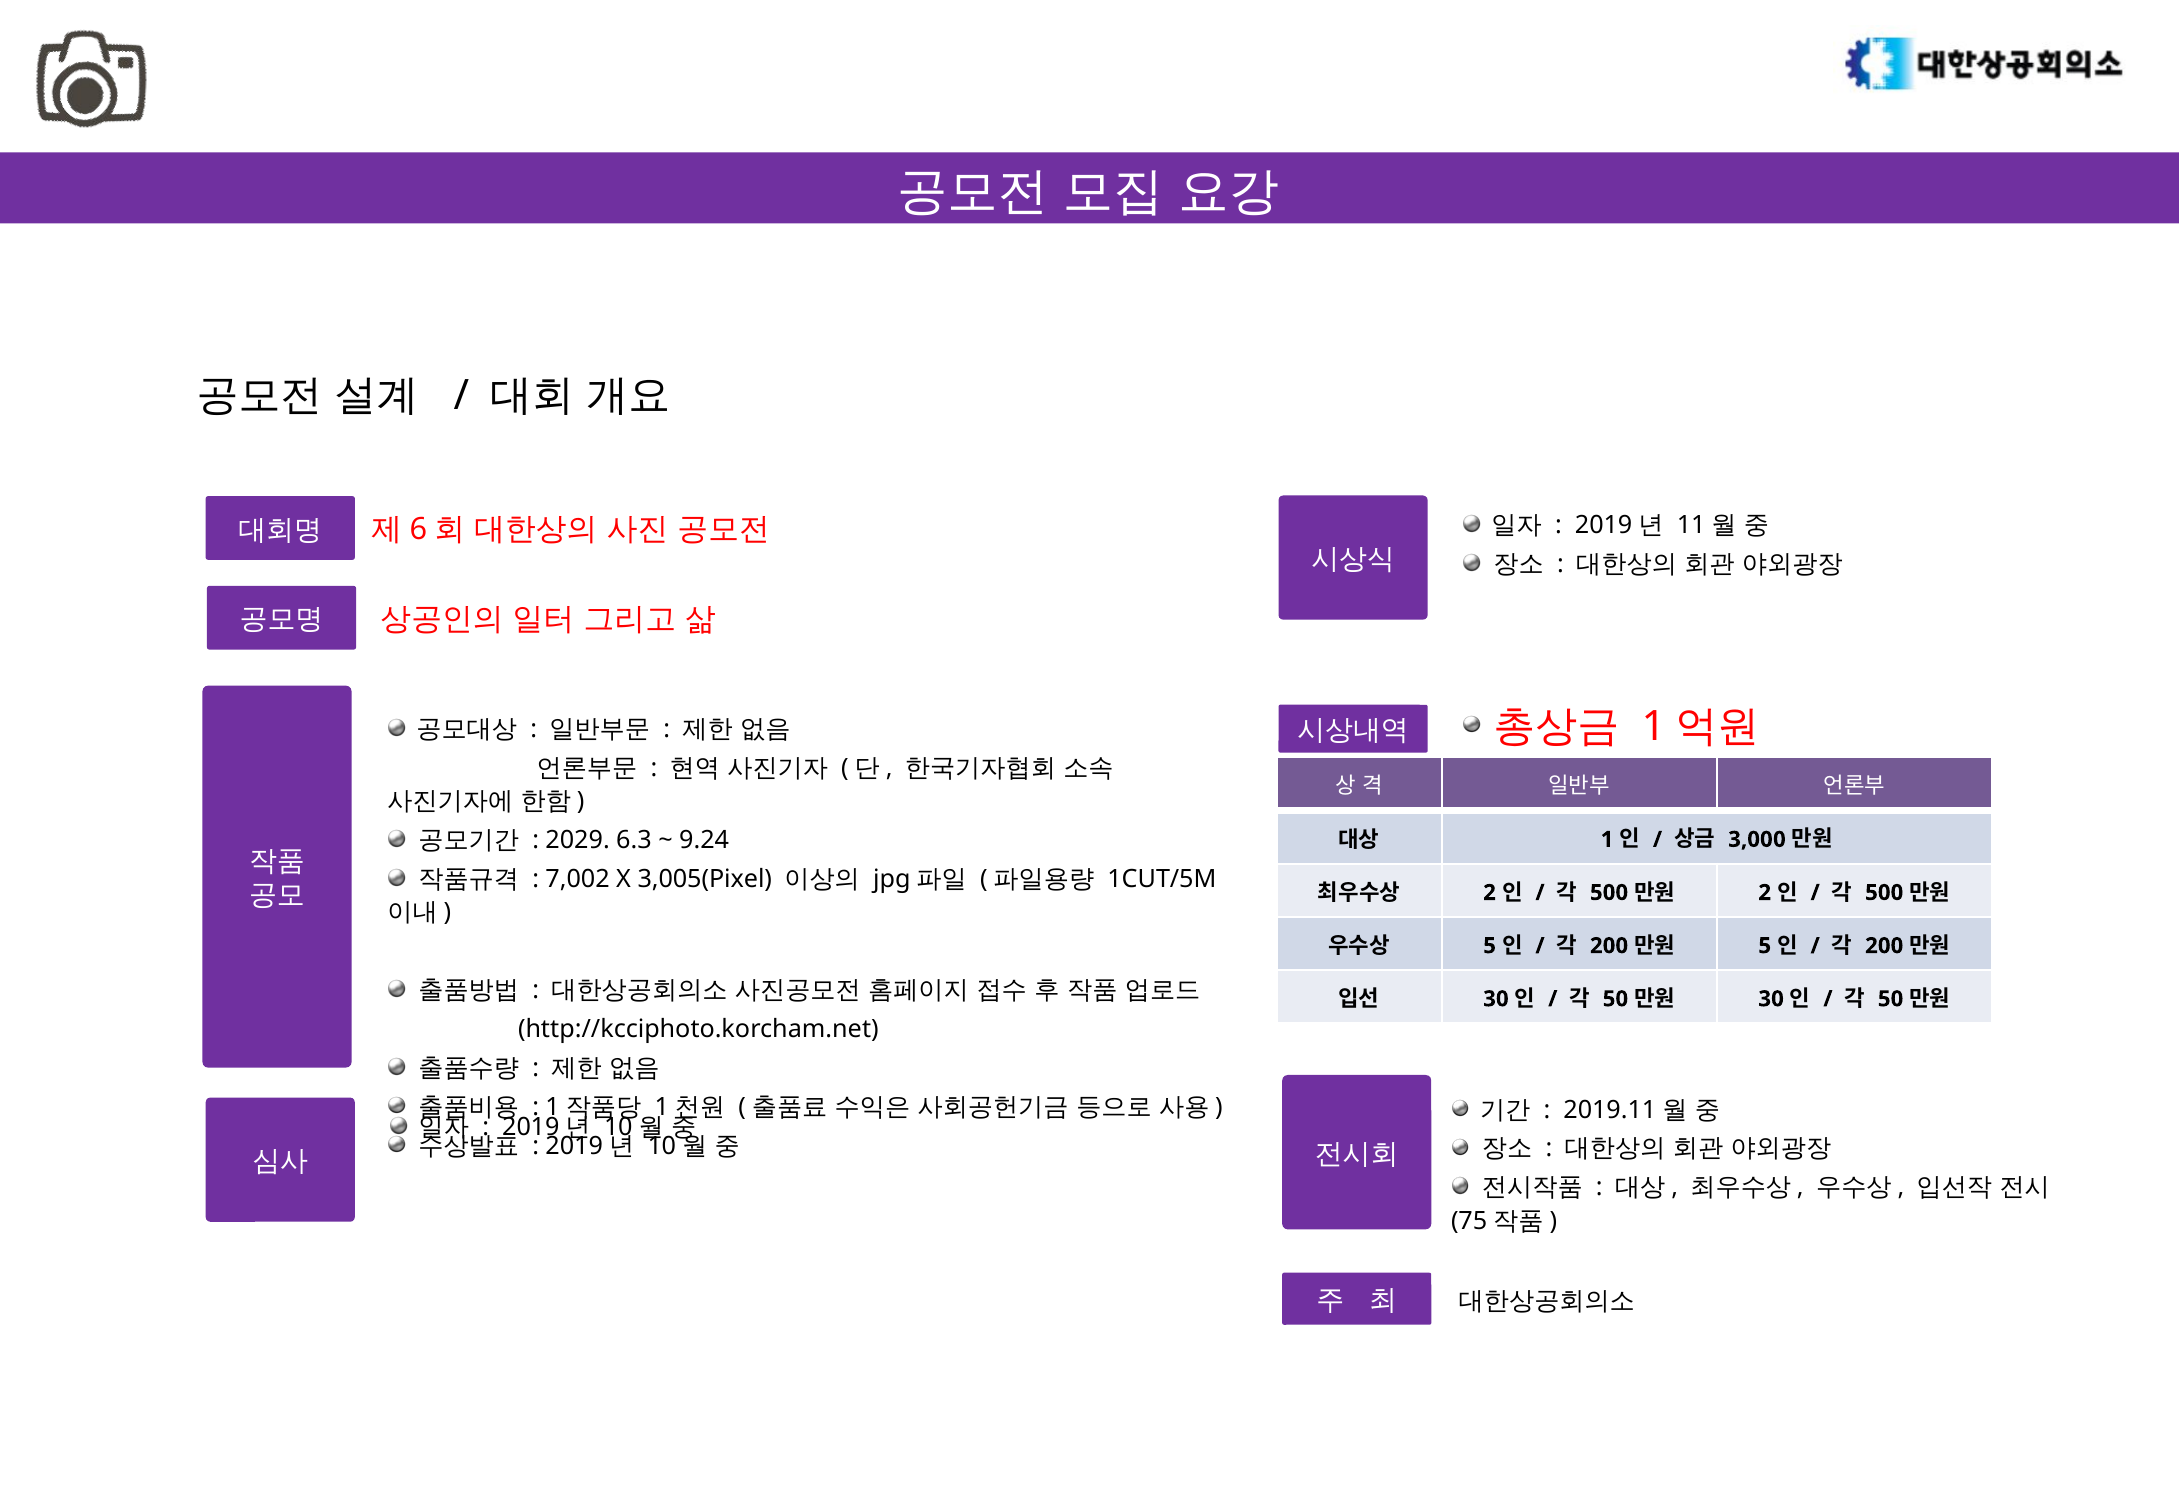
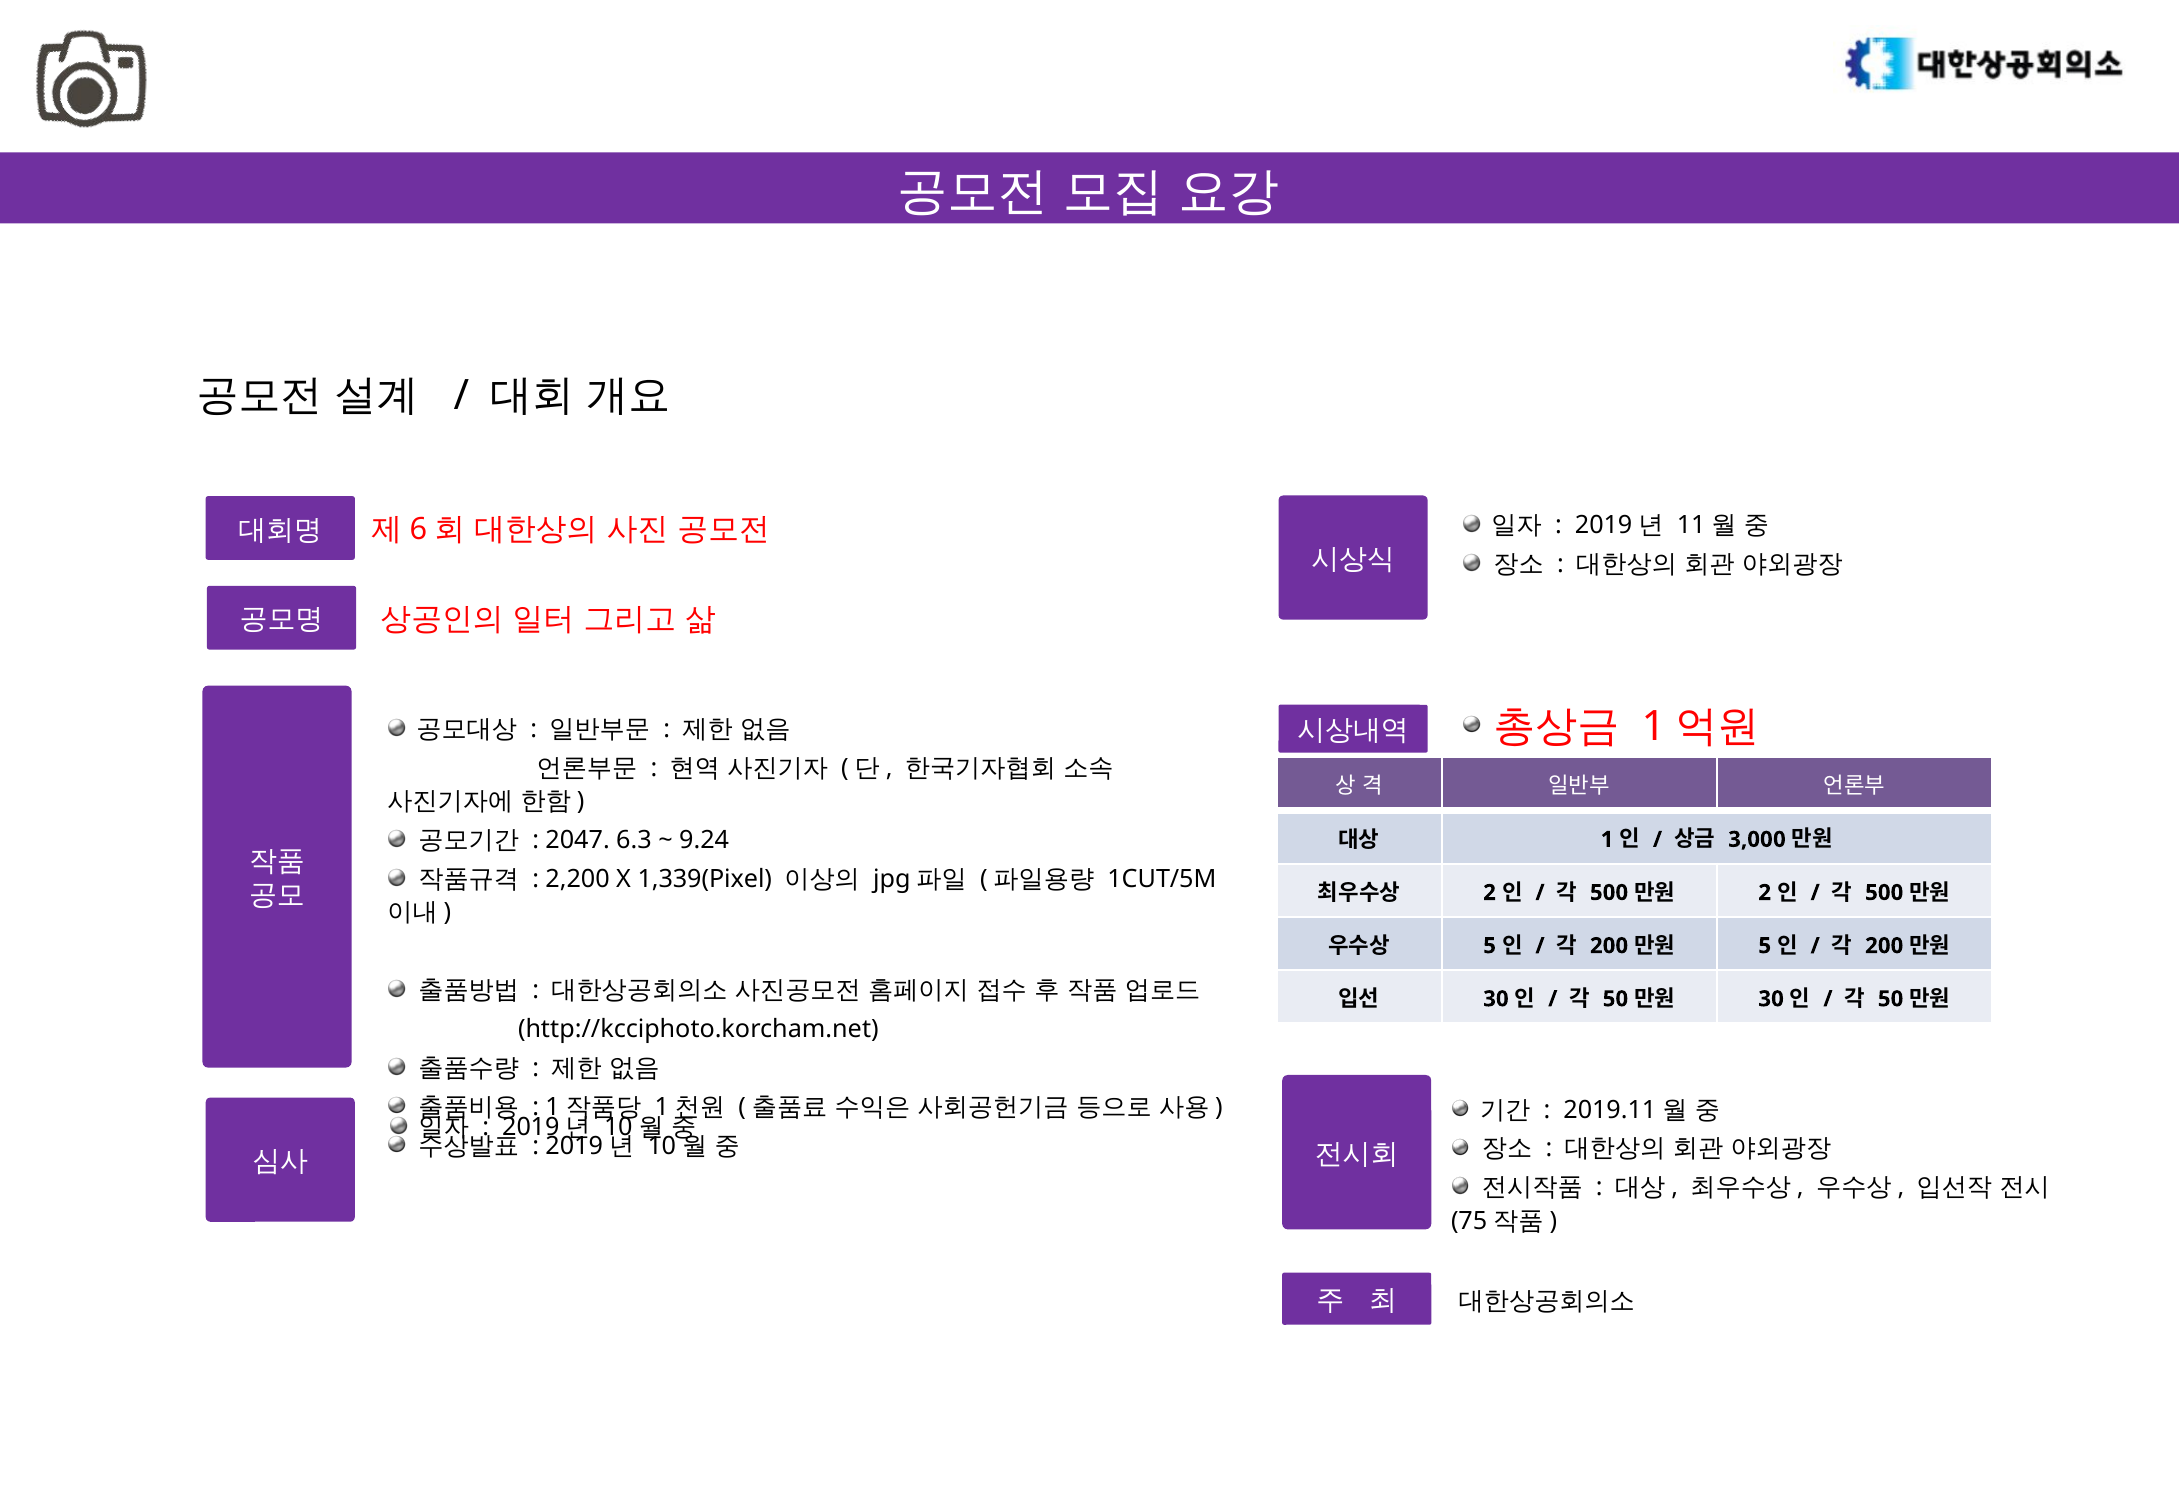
2029: 2029 -> 2047 (578, 840)
7,002: 7,002 -> 2,200 (578, 879)
3,005(Pixel: 3,005(Pixel -> 1,339(Pixel (705, 879)
